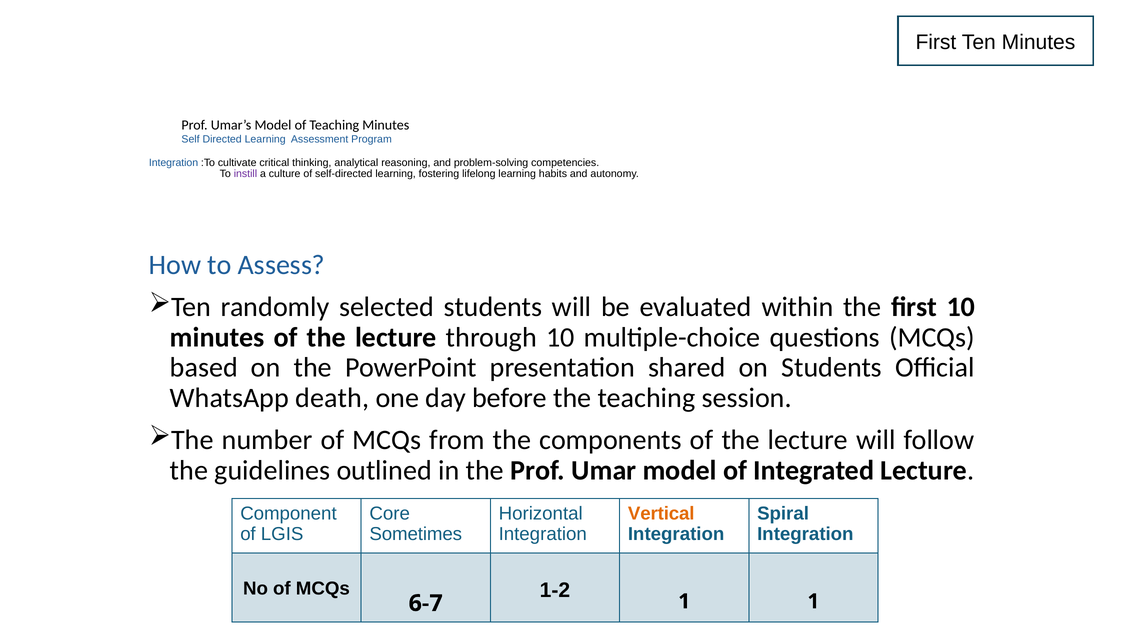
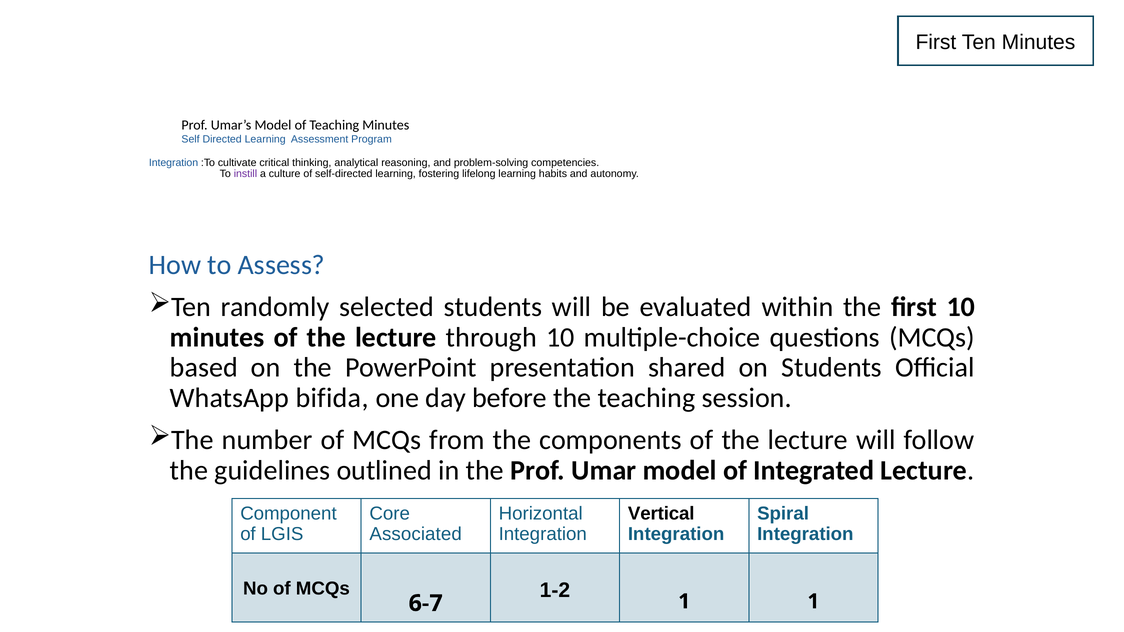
death: death -> bifida (332, 398)
Vertical colour: orange -> black (661, 514)
Sometimes: Sometimes -> Associated (416, 534)
